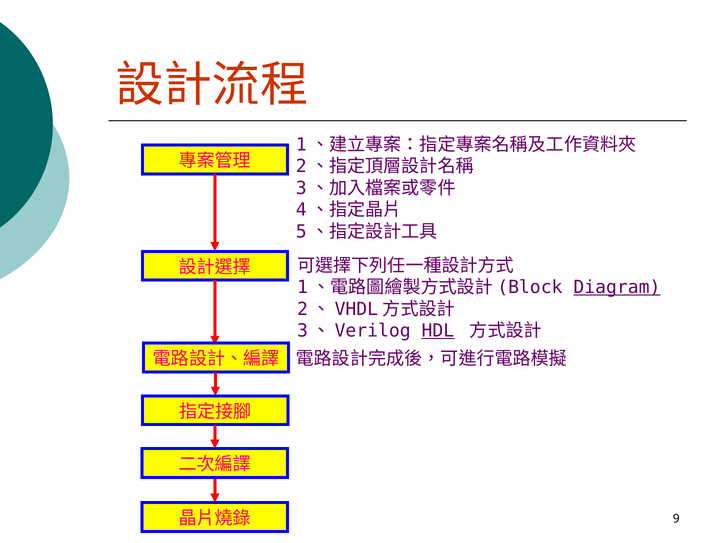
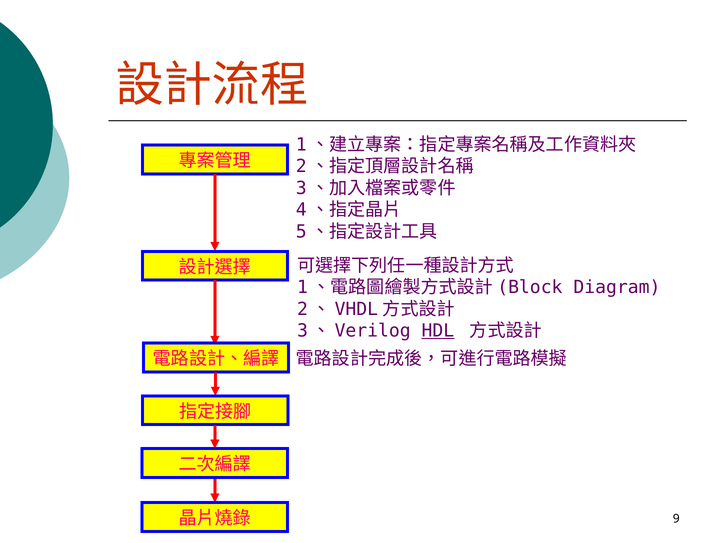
Diagram underline: present -> none (617, 287)
